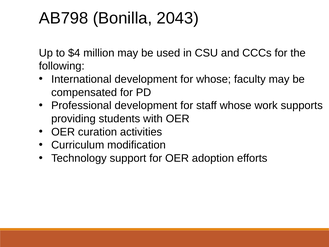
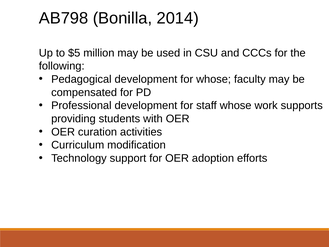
2043: 2043 -> 2014 (178, 18)
$4: $4 -> $5 (74, 53)
International: International -> Pedagogical (81, 79)
